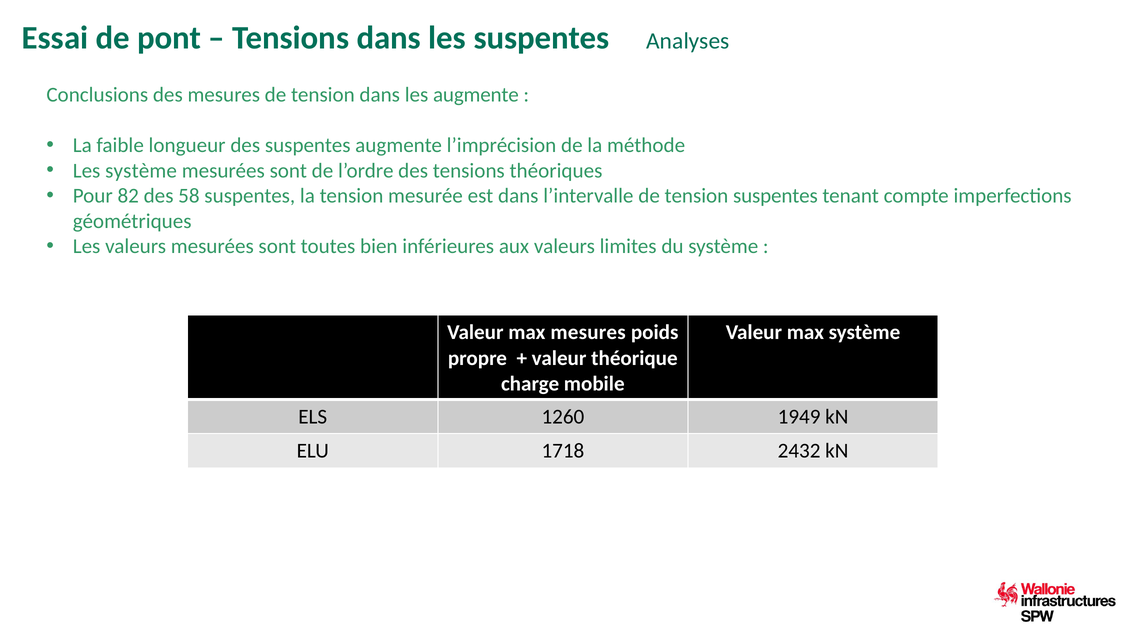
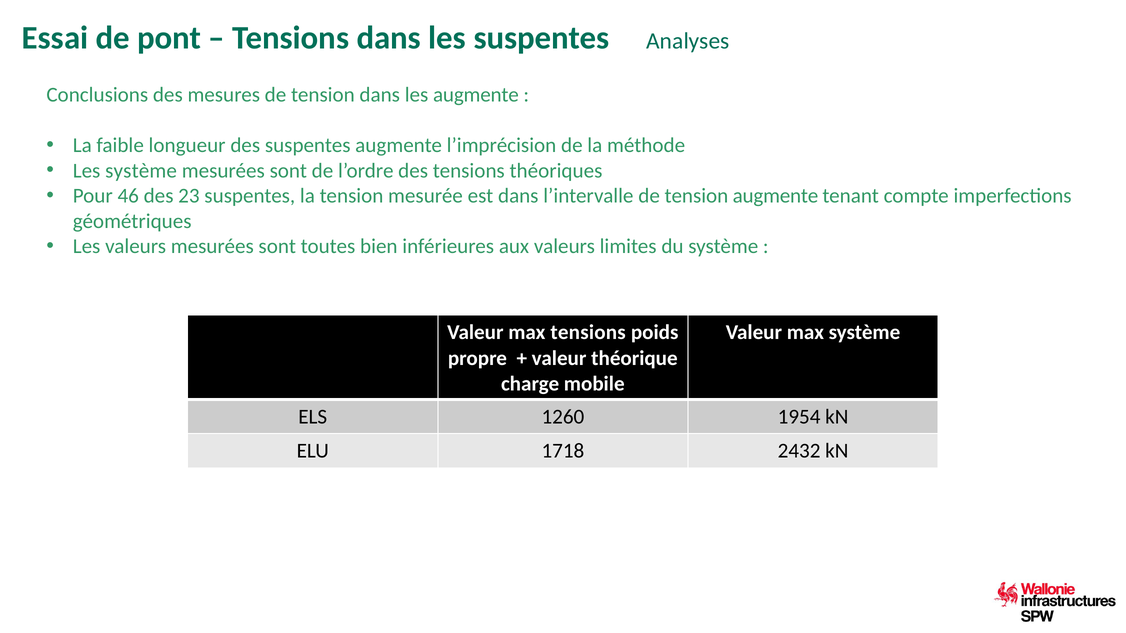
82: 82 -> 46 (128, 196)
58: 58 -> 23 (189, 196)
tension suspentes: suspentes -> augmente (775, 196)
max mesures: mesures -> tensions (588, 332)
1949: 1949 -> 1954 (799, 417)
